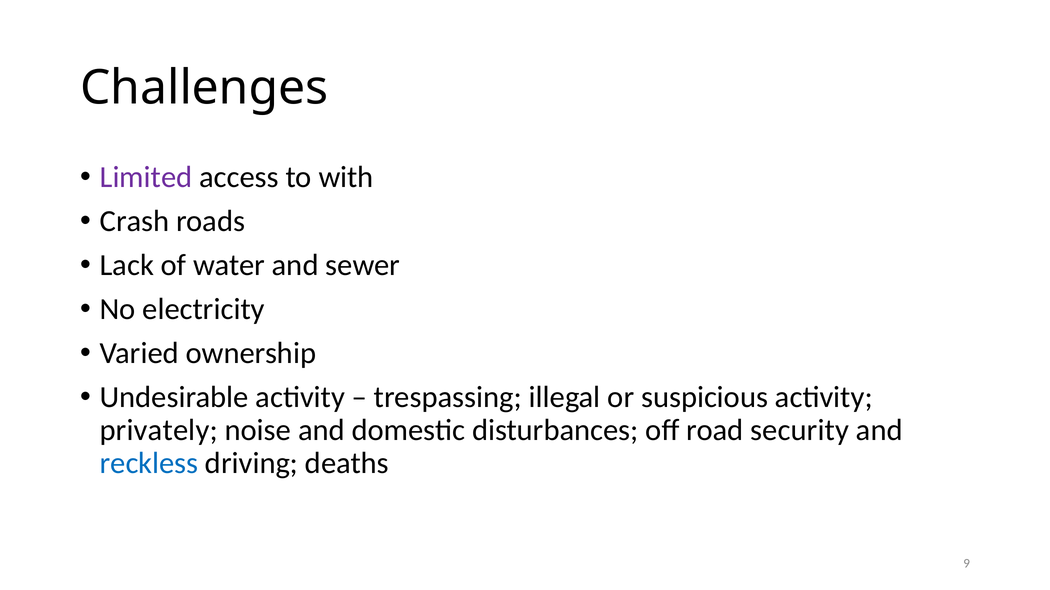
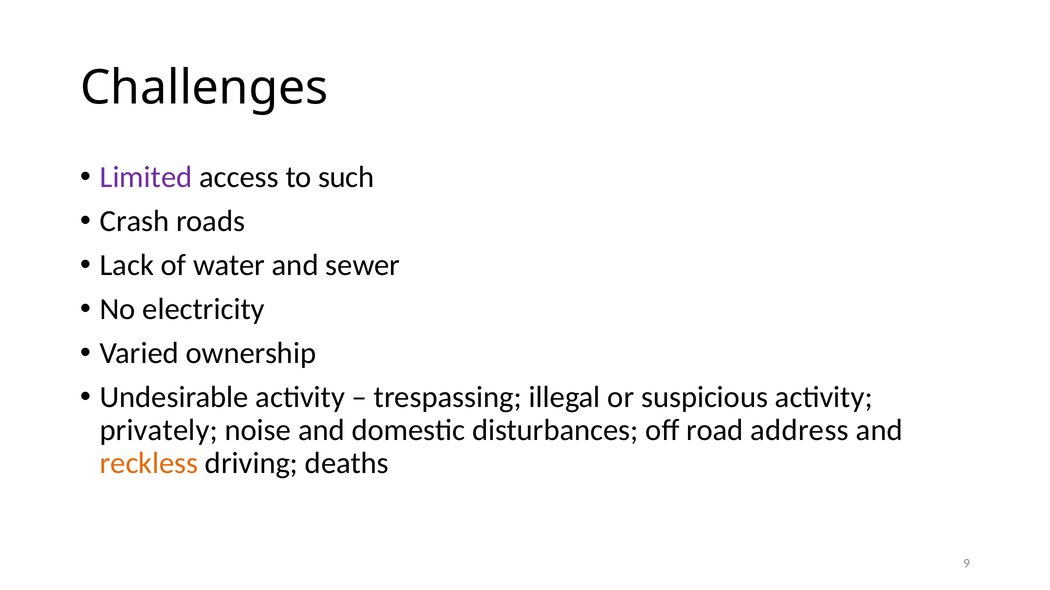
with: with -> such (346, 178)
security: security -> address (800, 431)
reckless colour: blue -> orange (149, 464)
